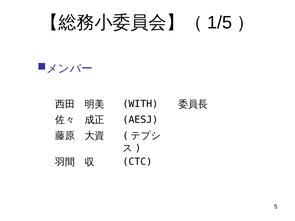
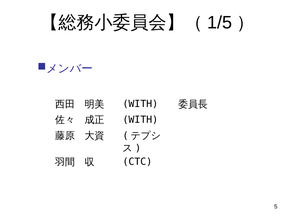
AESJ: AESJ -> WITH (140, 120)
